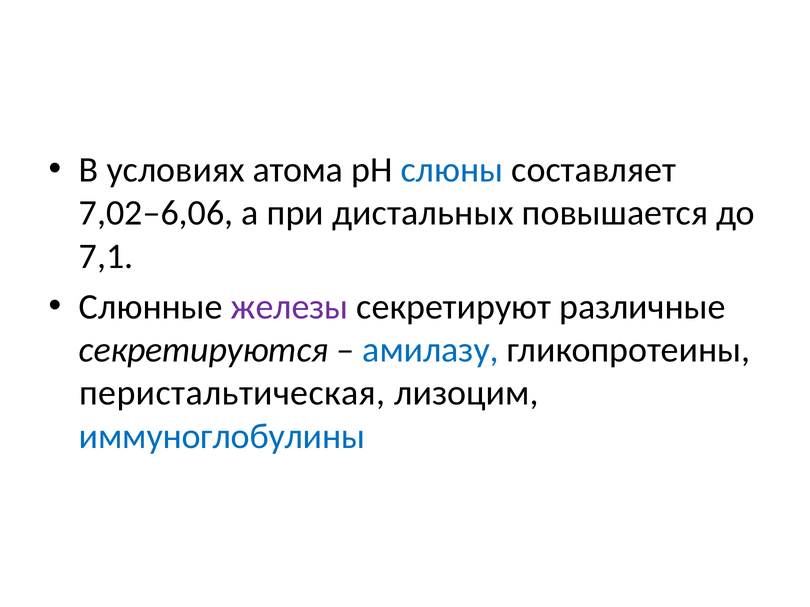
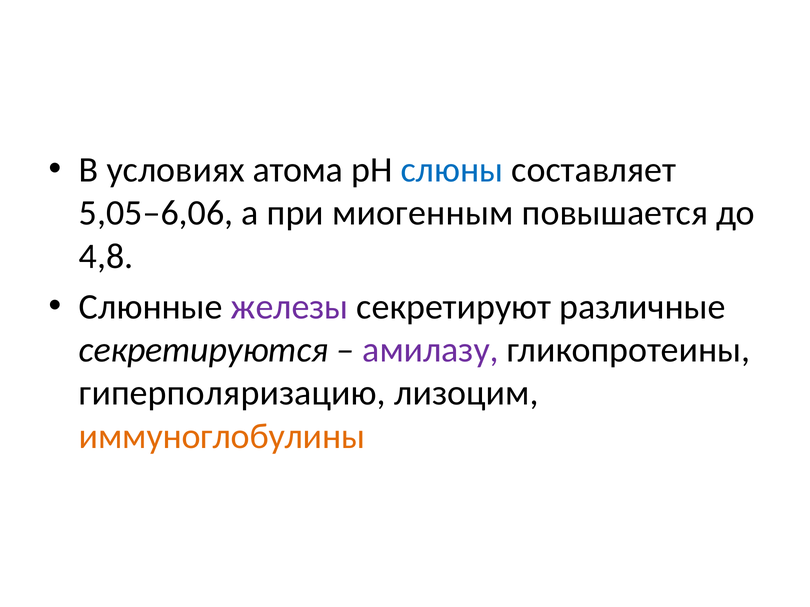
7,02–6,06: 7,02–6,06 -> 5,05–6,06 (156, 213)
дистальных: дистальных -> миогенным (423, 213)
7,1: 7,1 -> 4,8 (106, 256)
амилазу colour: blue -> purple (431, 350)
перистальтическая: перистальтическая -> гиперполяризацию (232, 393)
иммуноглобулины colour: blue -> orange (222, 437)
